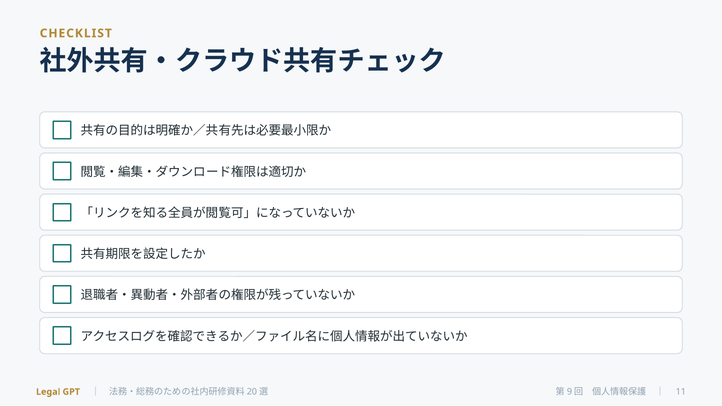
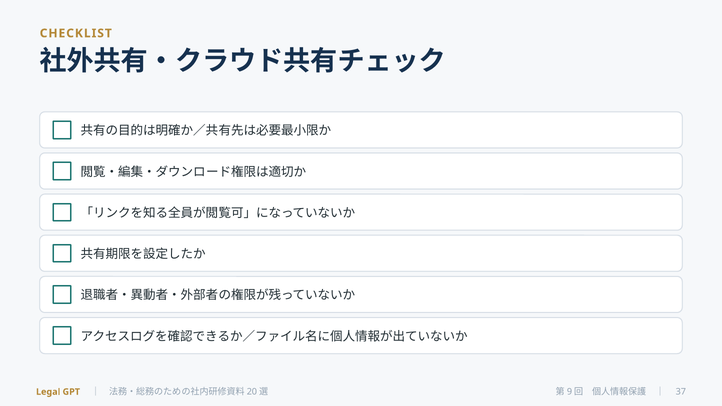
11: 11 -> 37 (681, 392)
